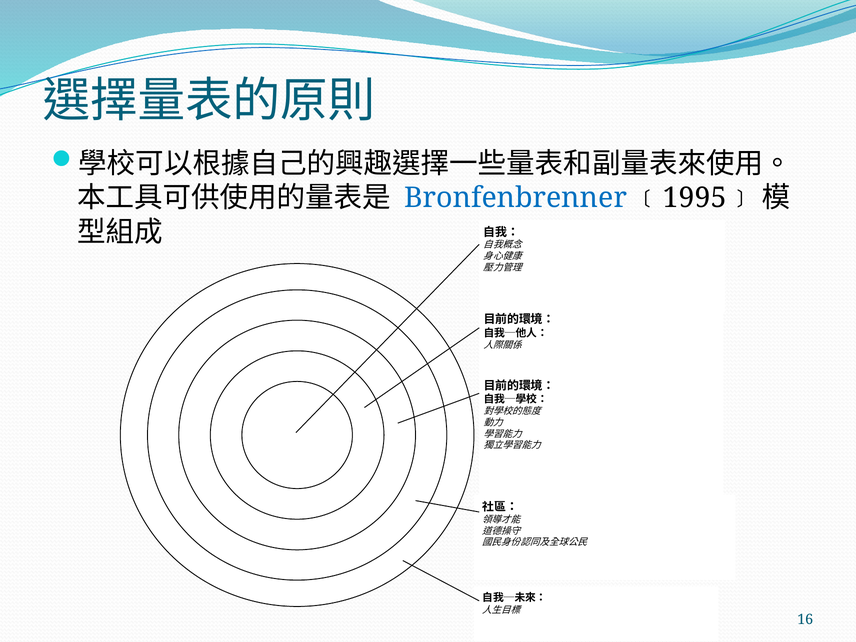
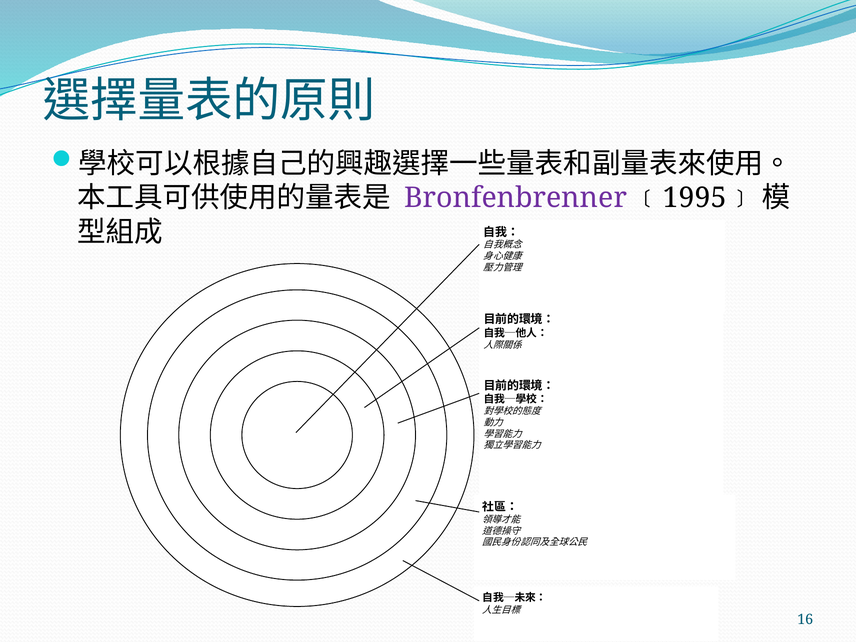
Bronfenbrenner colour: blue -> purple (515, 198)
